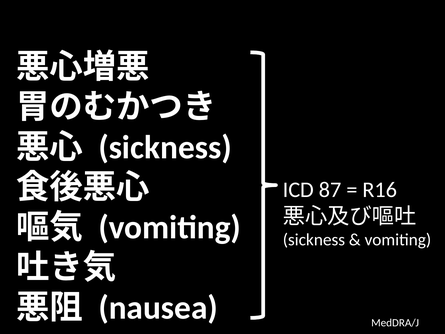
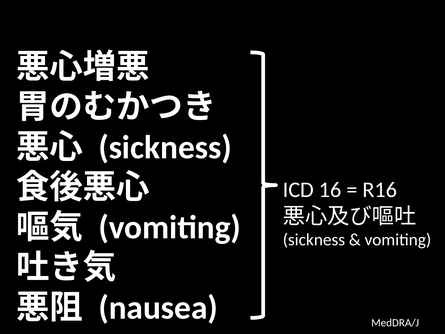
87: 87 -> 16 (330, 190)
